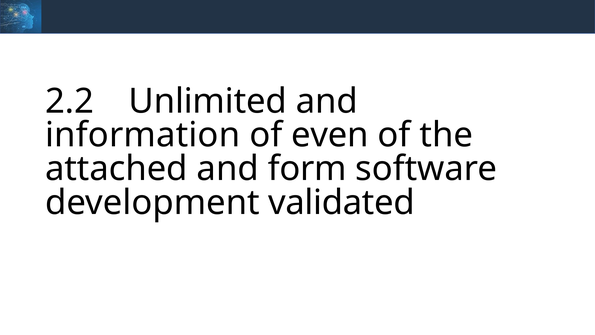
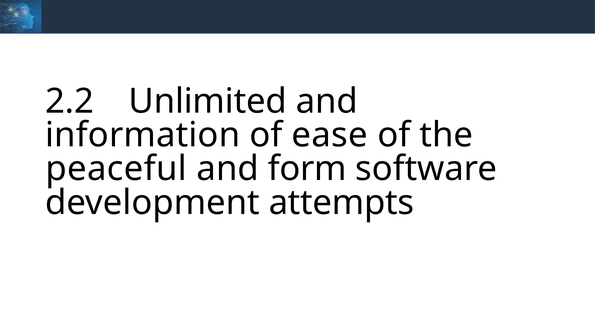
even: even -> ease (330, 135)
attached: attached -> peaceful (116, 169)
validated: validated -> attempts (341, 202)
